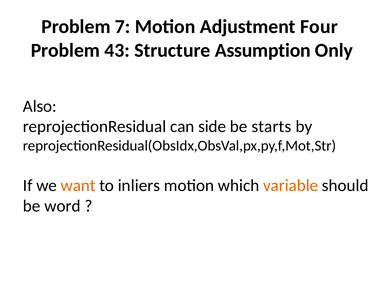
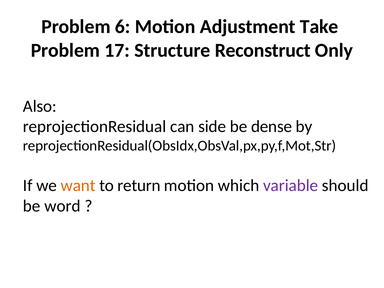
7: 7 -> 6 (123, 27)
Four: Four -> Take (319, 27)
43: 43 -> 17 (117, 50)
Assumption: Assumption -> Reconstruct (263, 50)
starts: starts -> dense (272, 127)
inliers: inliers -> return (139, 186)
variable colour: orange -> purple (291, 186)
